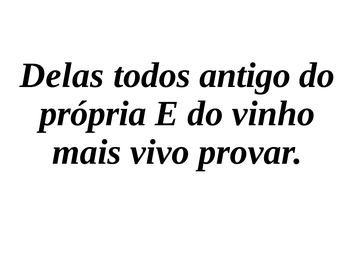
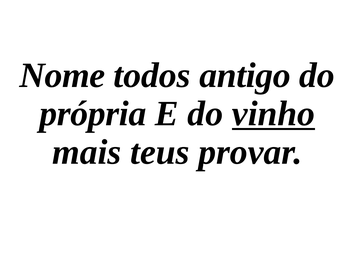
Delas: Delas -> Nome (62, 75)
vinho underline: none -> present (274, 114)
vivo: vivo -> teus (160, 152)
